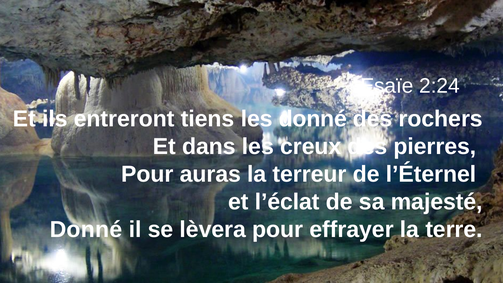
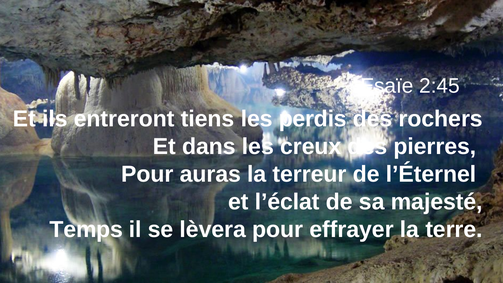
2:24: 2:24 -> 2:45 (440, 86)
les donné: donné -> perdis (313, 119)
Donné: Donné -> Temps (86, 230)
